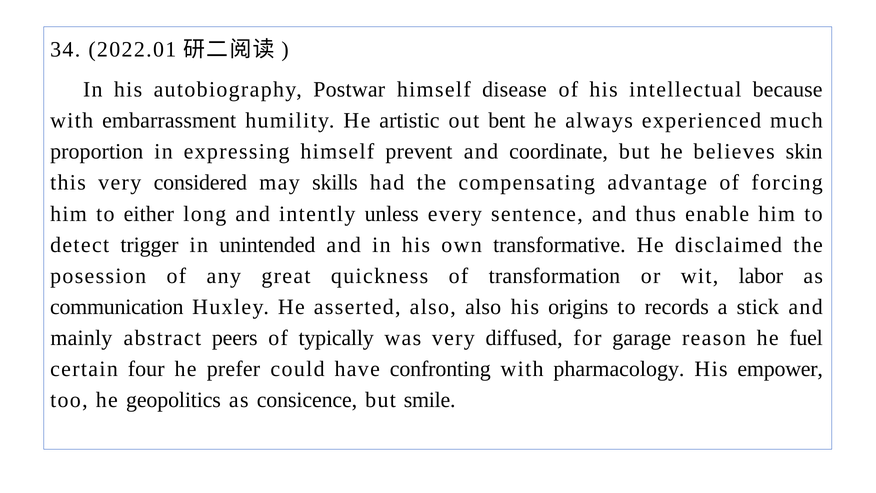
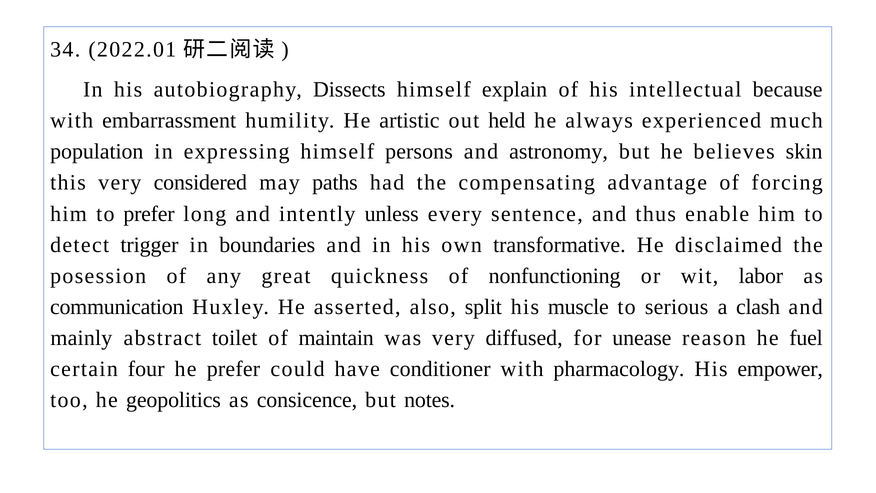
Postwar: Postwar -> Dissects (349, 90)
disease: disease -> explain (515, 90)
bent: bent -> held (507, 121)
proportion: proportion -> population (97, 152)
prevent: prevent -> persons (419, 152)
coordinate: coordinate -> astronomy (559, 152)
skills: skills -> paths (335, 183)
to either: either -> prefer (149, 214)
unintended: unintended -> boundaries (267, 245)
transformation: transformation -> nonfunctioning (555, 276)
also also: also -> split (483, 307)
origins: origins -> muscle (578, 307)
records: records -> serious (677, 307)
stick: stick -> clash (758, 307)
peers: peers -> toilet (235, 338)
typically: typically -> maintain (336, 338)
garage: garage -> unease (642, 338)
confronting: confronting -> conditioner (440, 369)
smile: smile -> notes (430, 400)
